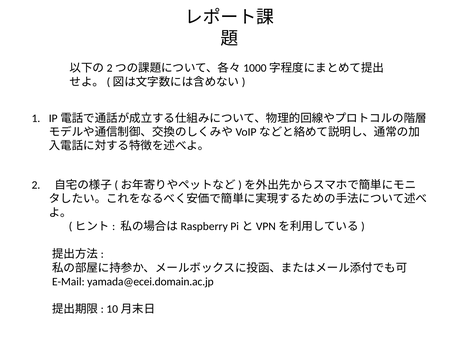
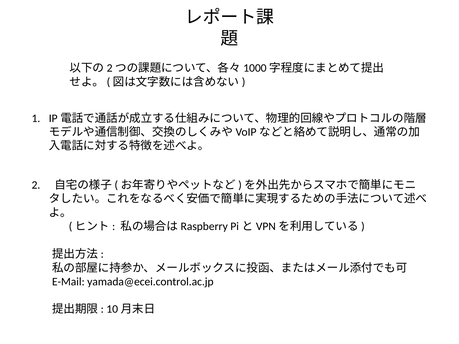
yamada@ecei.domain.ac.jp: yamada@ecei.domain.ac.jp -> yamada@ecei.control.ac.jp (150, 282)
